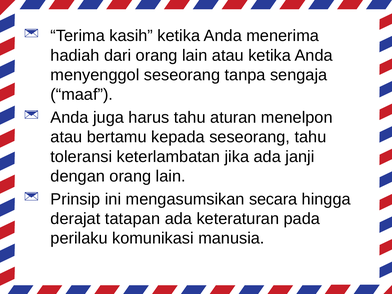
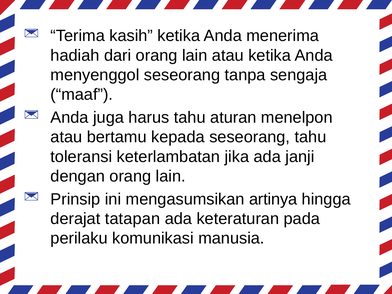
secara: secara -> artinya (273, 199)
